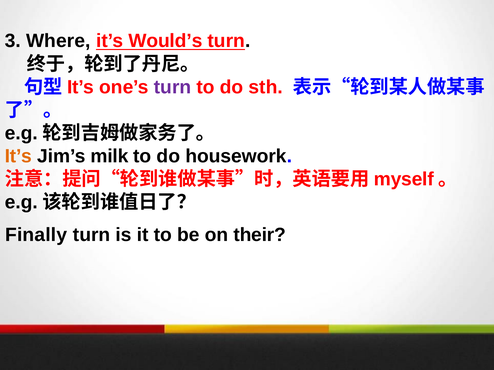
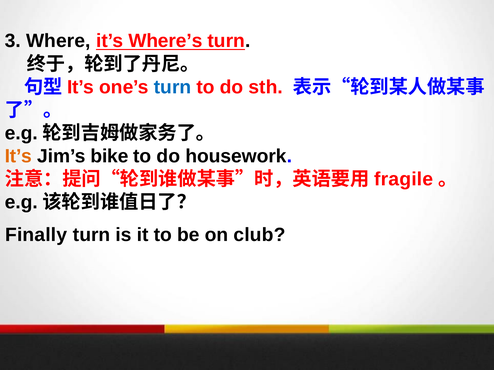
Would’s: Would’s -> Where’s (165, 41)
turn colour: purple -> blue (173, 87)
milk: milk -> bike (109, 156)
myself: myself -> fragile (404, 179)
their: their -> club (260, 235)
